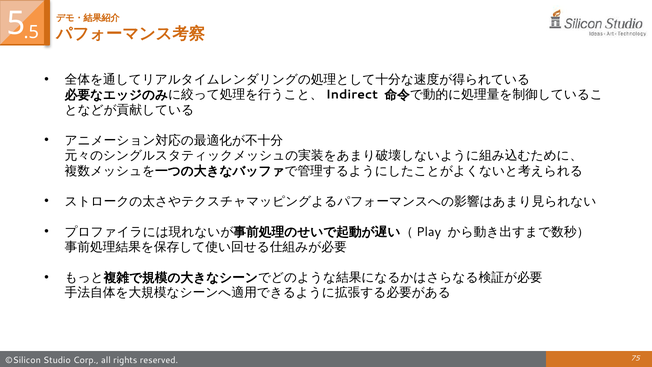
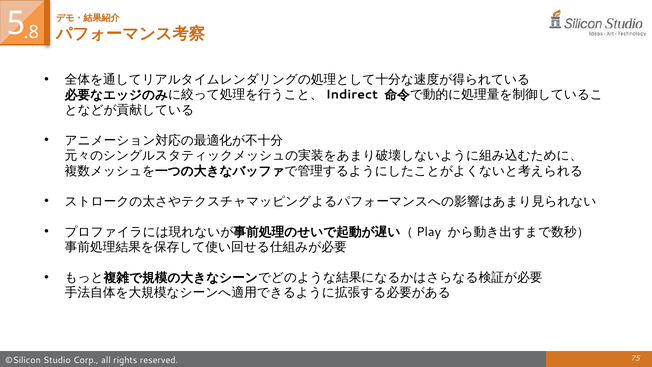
.5: .5 -> .8 (31, 32)
